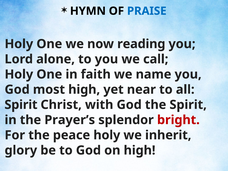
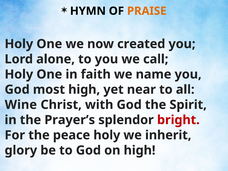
PRAISE colour: blue -> orange (147, 11)
reading: reading -> created (141, 44)
Spirit: Spirit -> Wine (21, 105)
